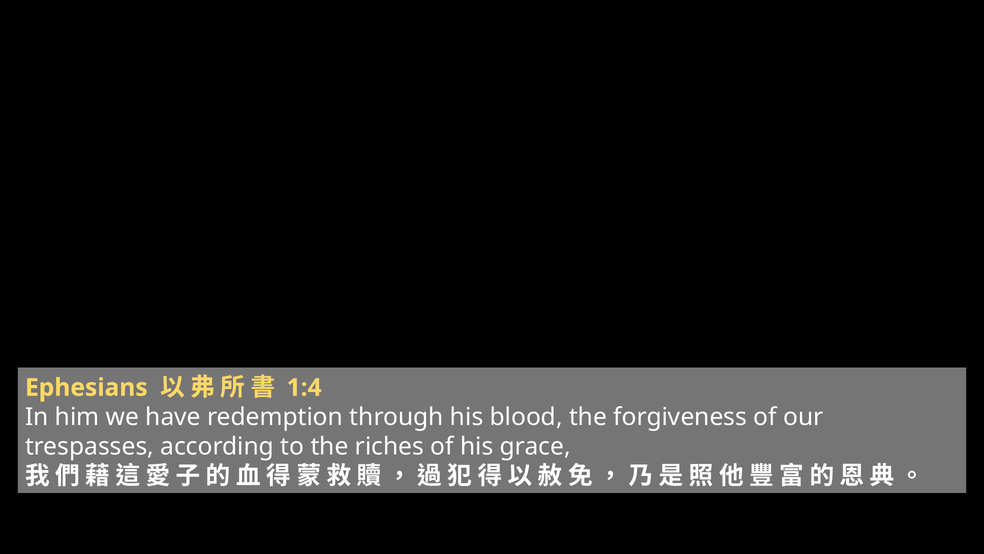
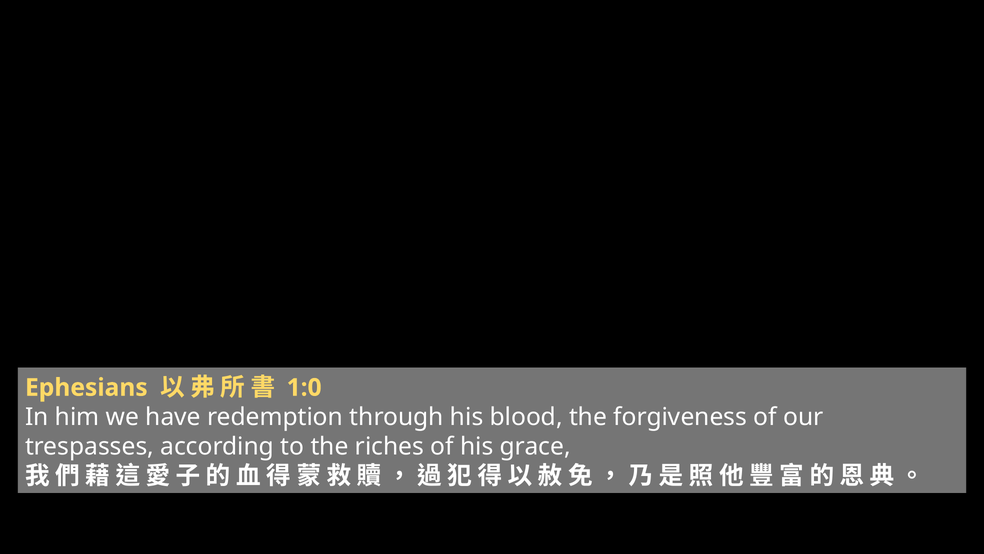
1:4: 1:4 -> 1:0 (304, 387)
